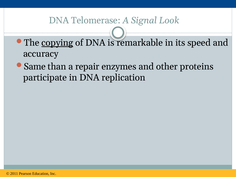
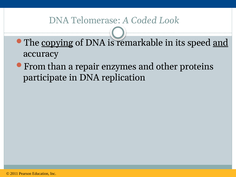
Signal: Signal -> Coded (144, 20)
and underline: none -> present (221, 43)
Same: Same -> From (35, 67)
